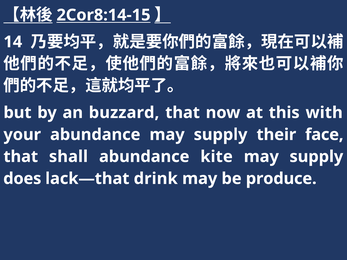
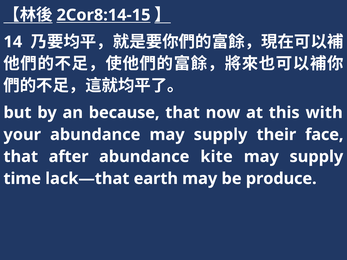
buzzard: buzzard -> because (124, 113)
shall: shall -> after (69, 157)
does: does -> time (22, 179)
drink: drink -> earth (156, 179)
